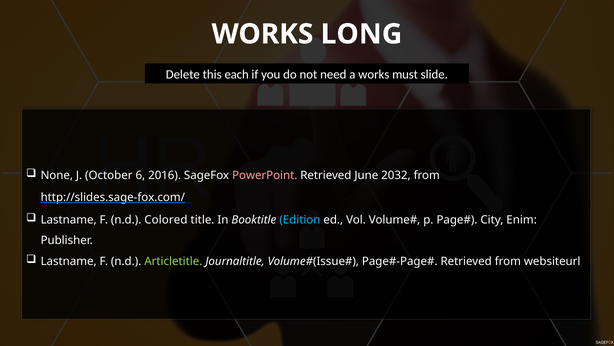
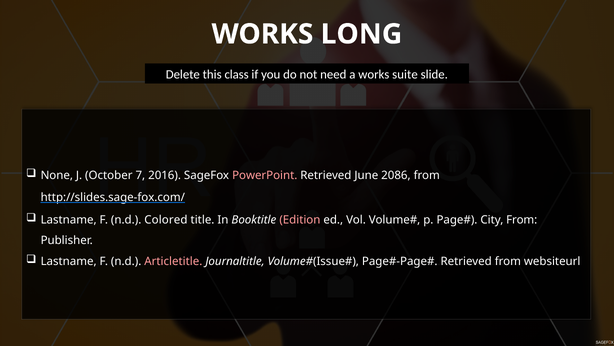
each: each -> class (237, 74)
must: must -> suite (405, 74)
6: 6 -> 7 (140, 175)
2032: 2032 -> 2086 (396, 175)
Edition colour: light blue -> pink (300, 219)
City Enim: Enim -> From (522, 219)
Articletitle colour: light green -> pink (173, 261)
